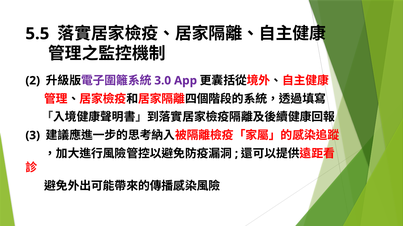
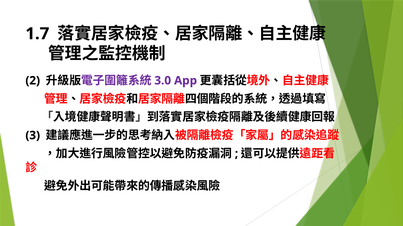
5.5: 5.5 -> 1.7 (37, 34)
